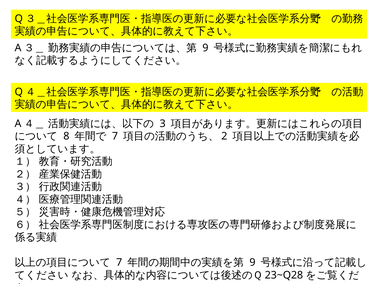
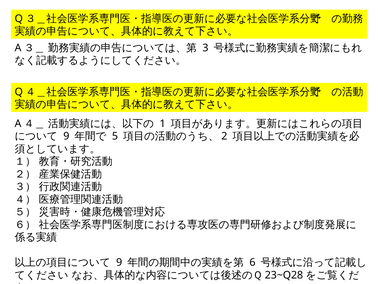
9: 9 -> 3 (205, 48)
3: 3 -> 1 (163, 123)
8: 8 -> 9 (66, 136)
7: 7 -> 5 (115, 136)
7: 7 -> 9 (119, 262)
9: 9 -> 6 (252, 262)
